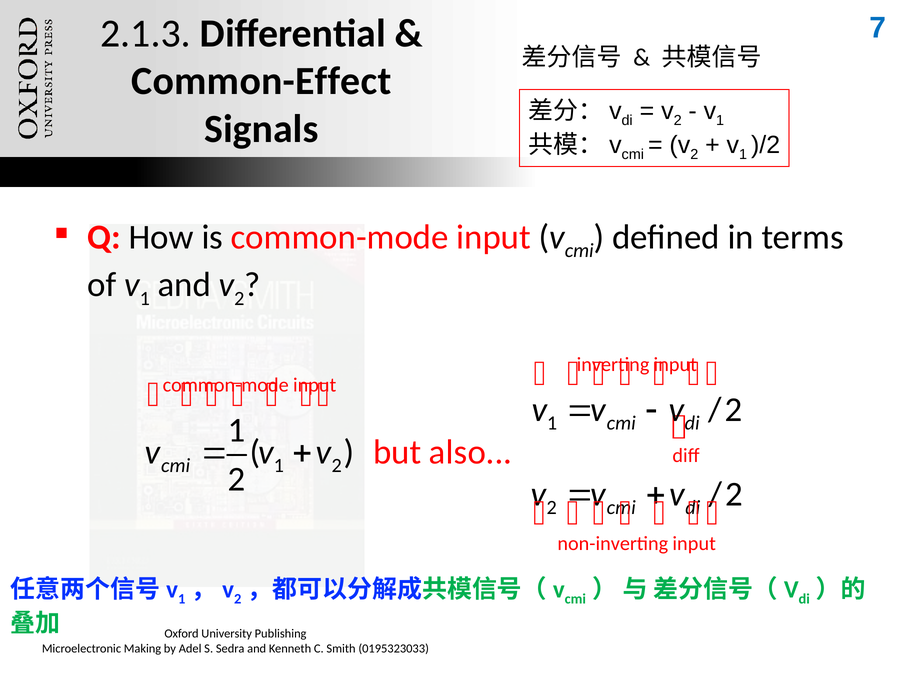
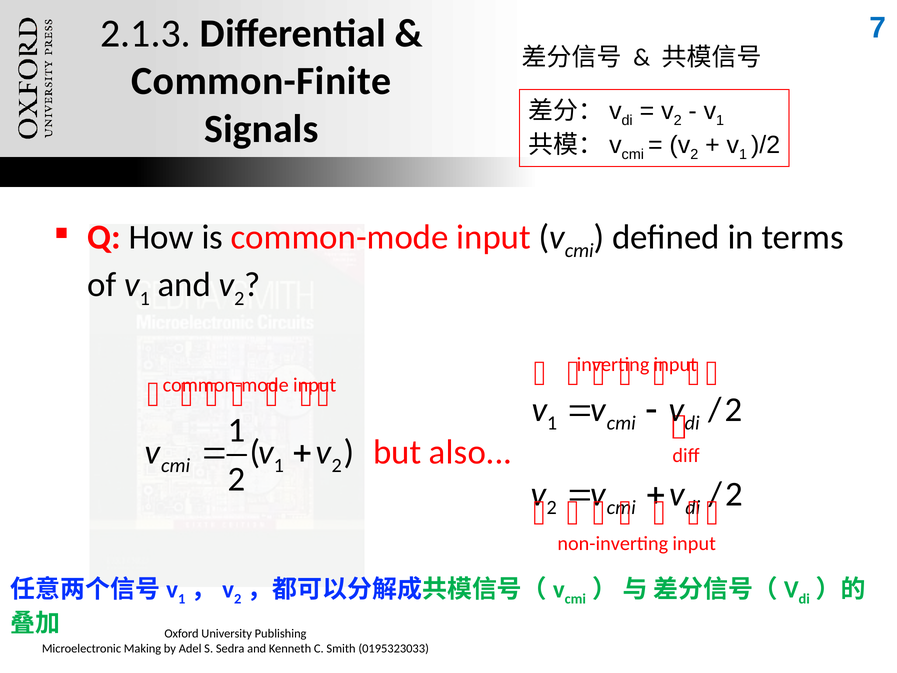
Common-Effect: Common-Effect -> Common-Finite (261, 81)
